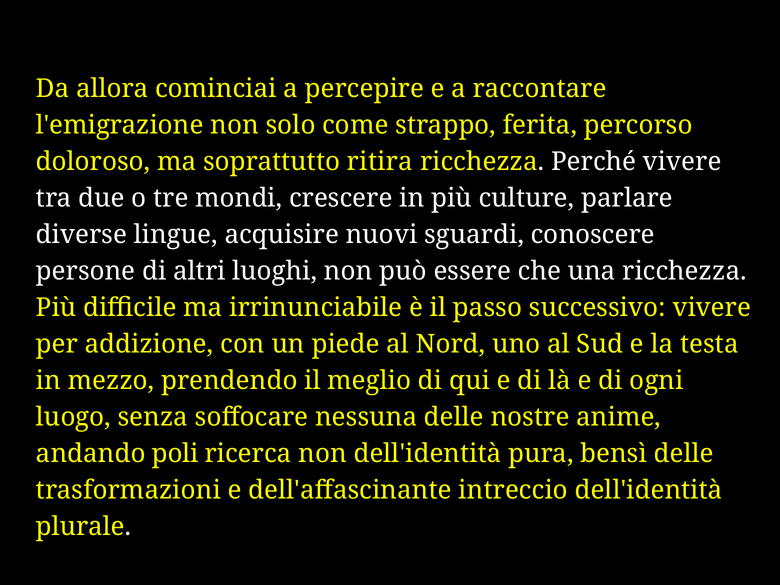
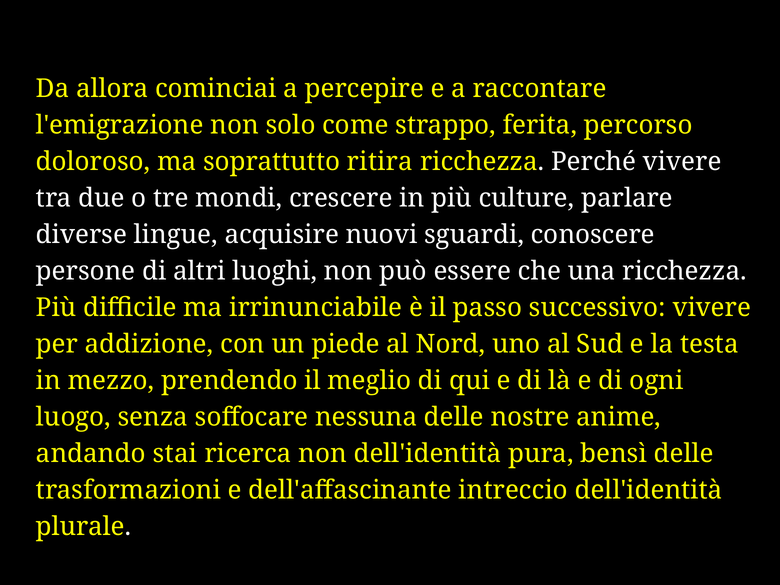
poli: poli -> stai (175, 453)
